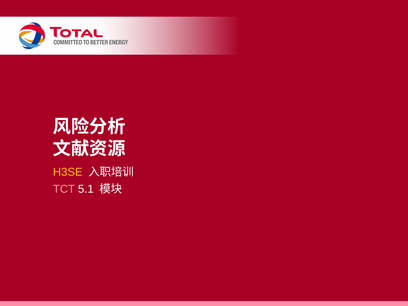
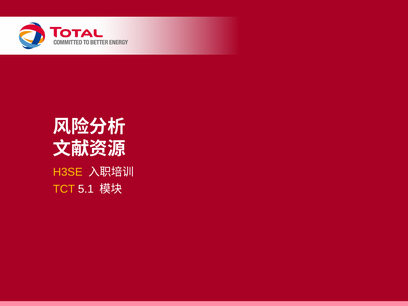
TCT colour: pink -> yellow (64, 189)
